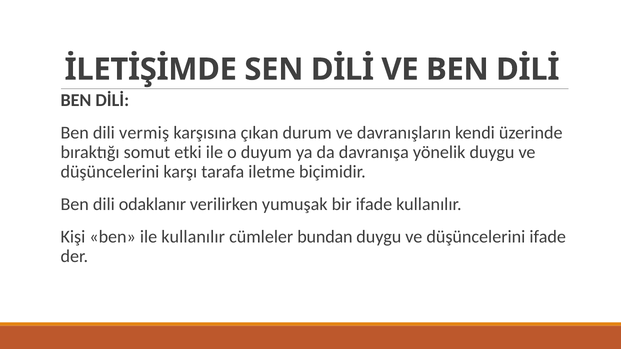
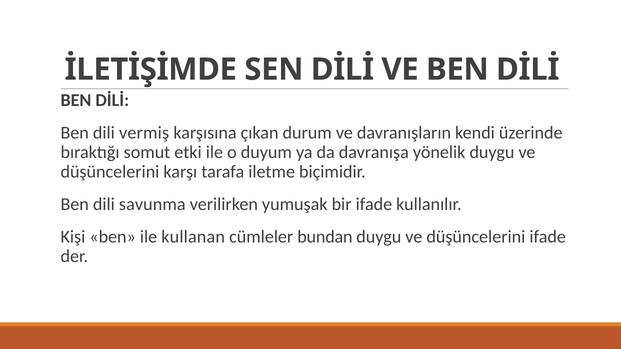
odaklanır: odaklanır -> savunma (152, 204)
ile kullanılır: kullanılır -> kullanan (193, 237)
